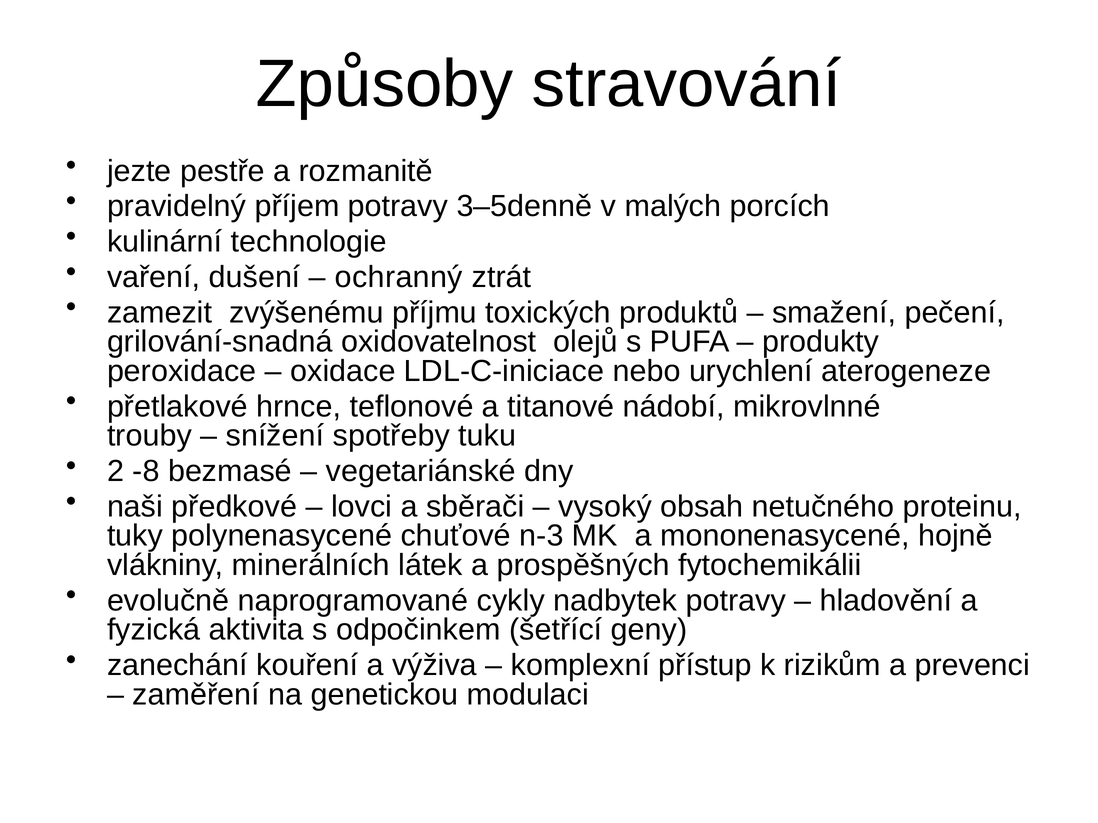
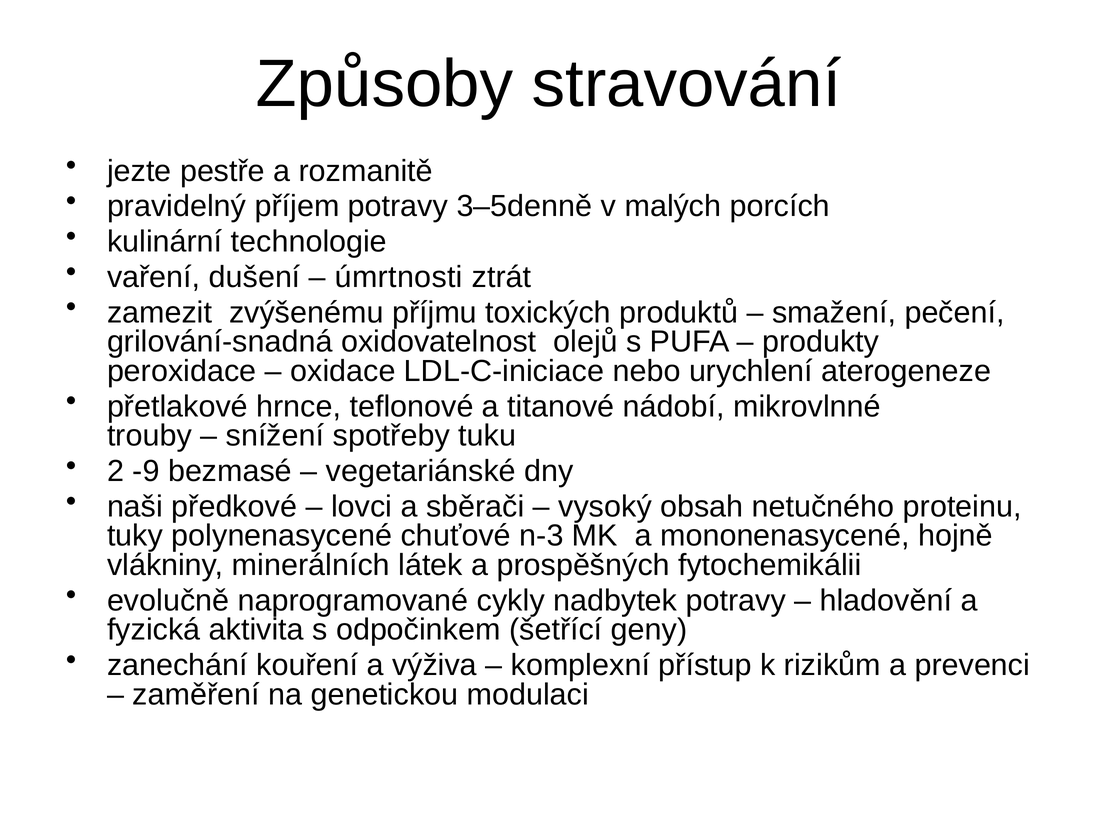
ochranný: ochranný -> úmrtnosti (399, 277)
-8: -8 -> -9 (146, 471)
